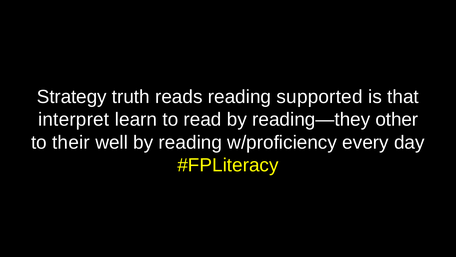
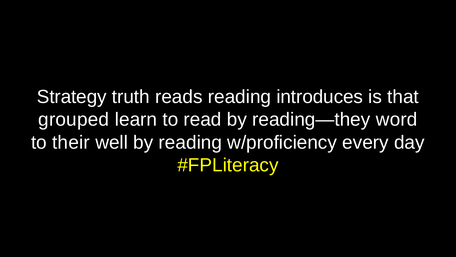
supported: supported -> introduces (320, 97)
interpret: interpret -> grouped (74, 119)
other: other -> word (397, 119)
